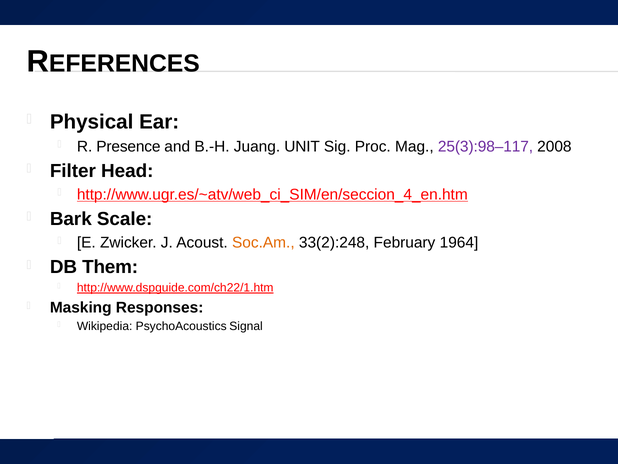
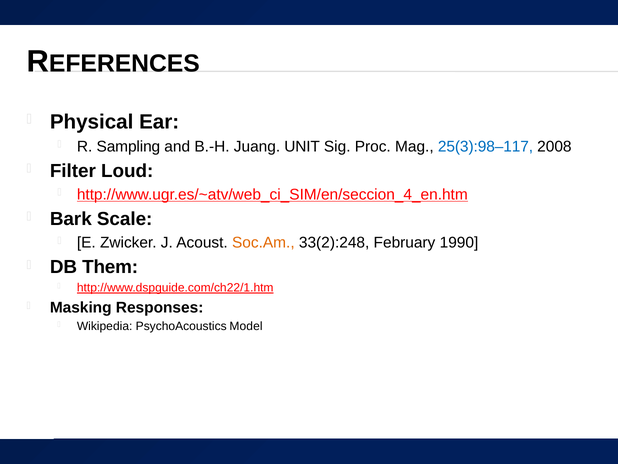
Presence: Presence -> Sampling (128, 146)
25(3):98–117 colour: purple -> blue (485, 146)
Head: Head -> Loud (127, 171)
1964: 1964 -> 1990 (459, 242)
Signal: Signal -> Model (246, 326)
